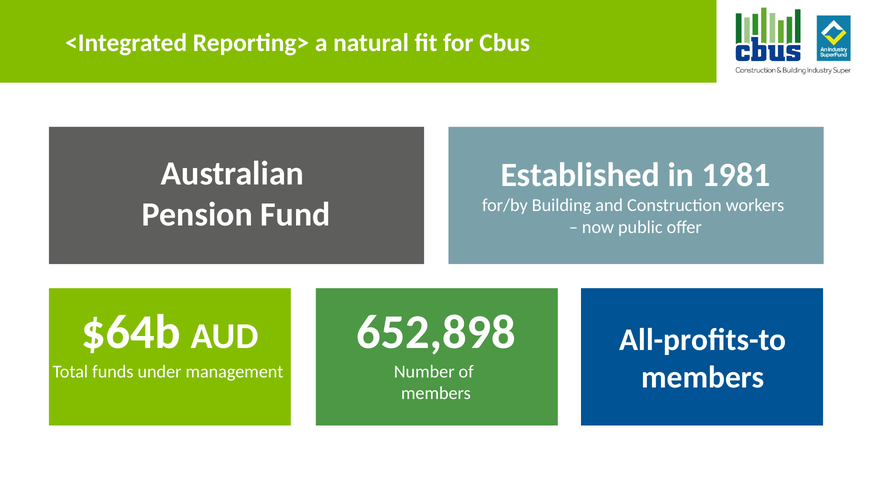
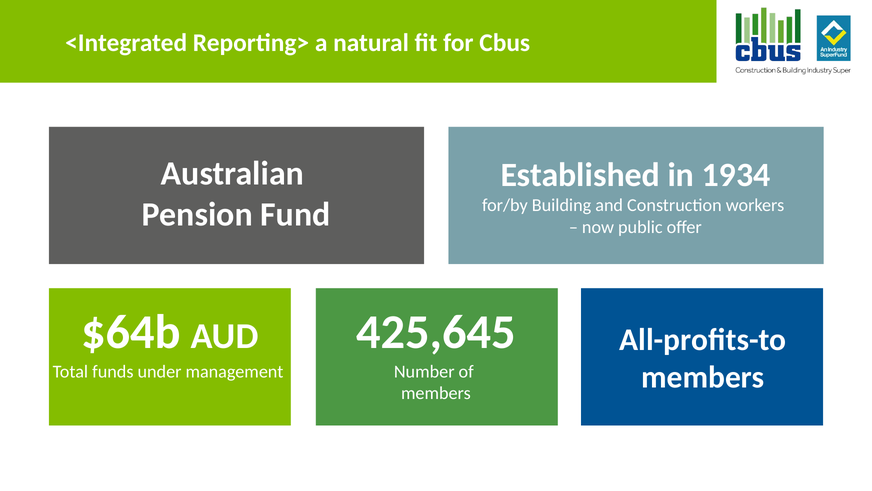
1981: 1981 -> 1934 (736, 175)
652,898: 652,898 -> 425,645 (436, 332)
